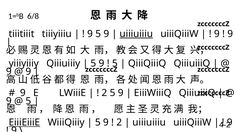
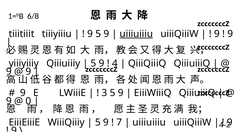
5: 5 -> 4 (115, 63)
2: 2 -> 3 (104, 93)
5: 5 -> 0 (28, 101)
EiiiEiiiE underline: present -> none (24, 123)
2: 2 -> 7 (119, 123)
